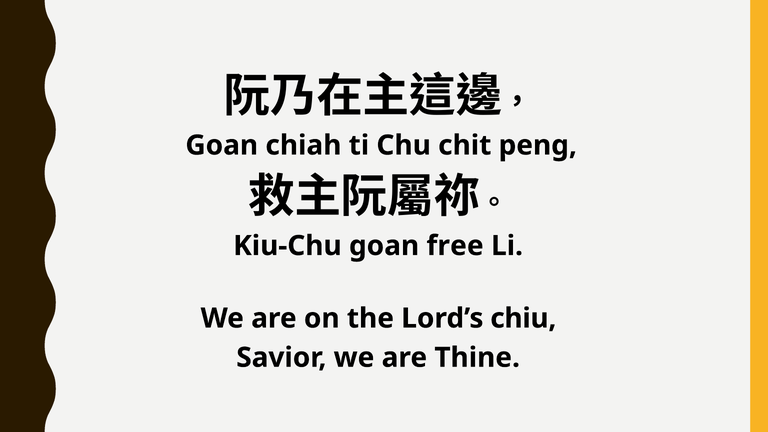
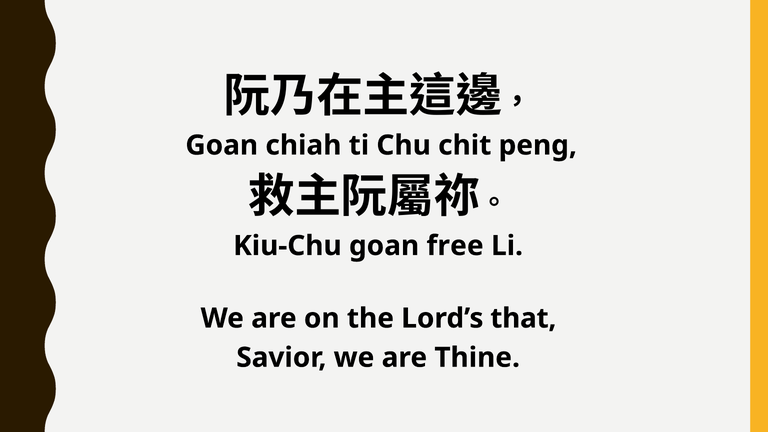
chiu: chiu -> that (523, 318)
